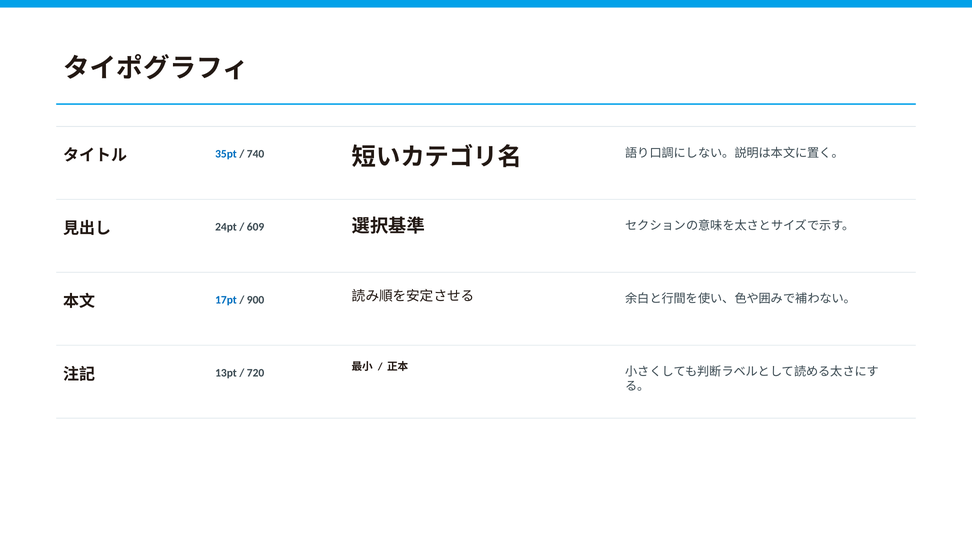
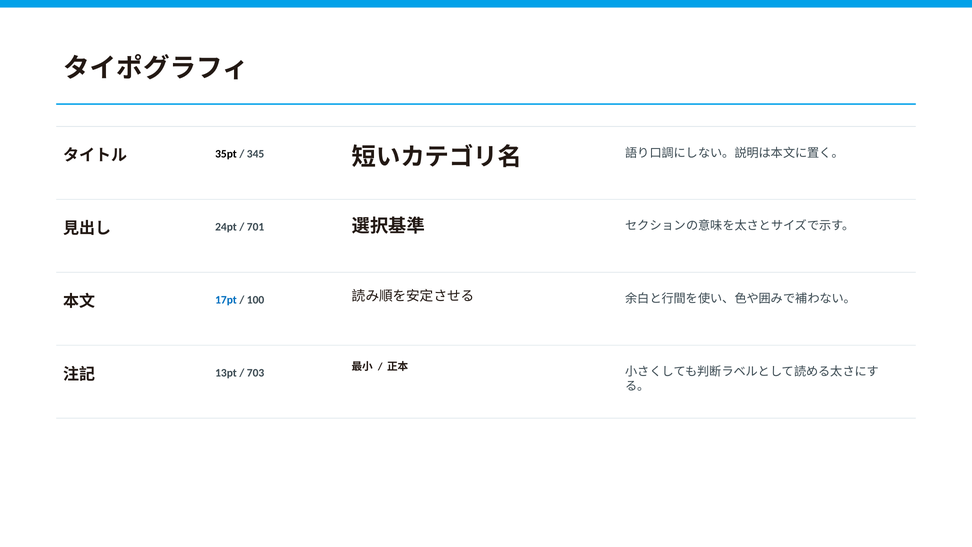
35pt colour: blue -> black (226, 154)
740: 740 -> 345 (256, 154)
609: 609 -> 701 (256, 227)
900: 900 -> 100 (256, 300)
720: 720 -> 703 (256, 373)
